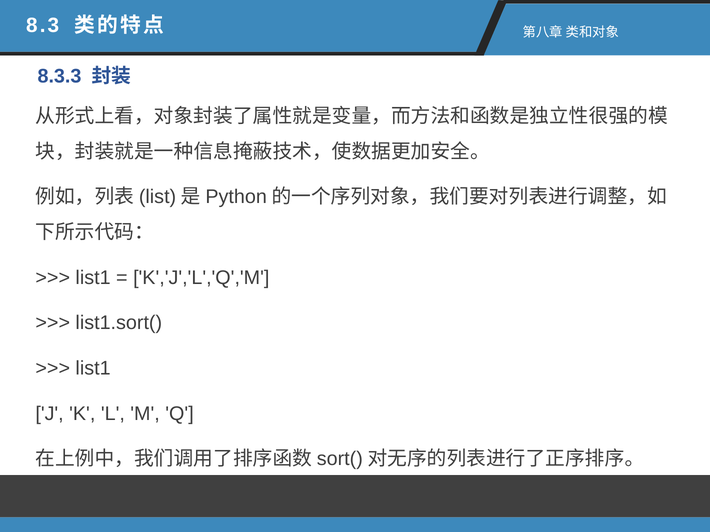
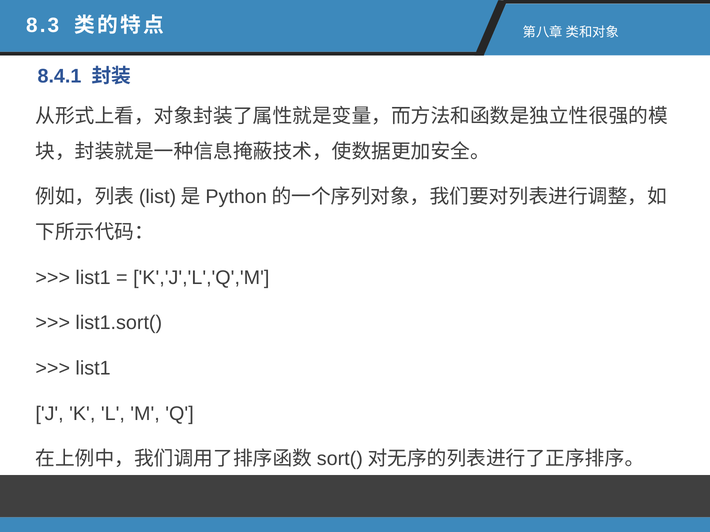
8.3.3: 8.3.3 -> 8.4.1 (59, 76)
